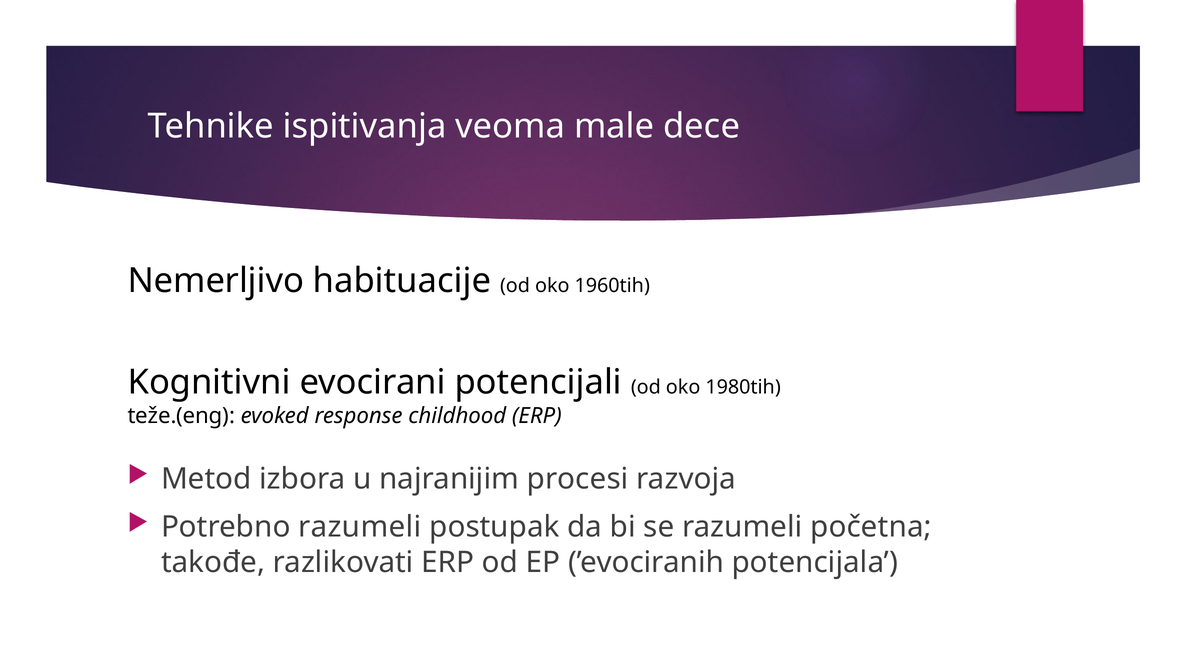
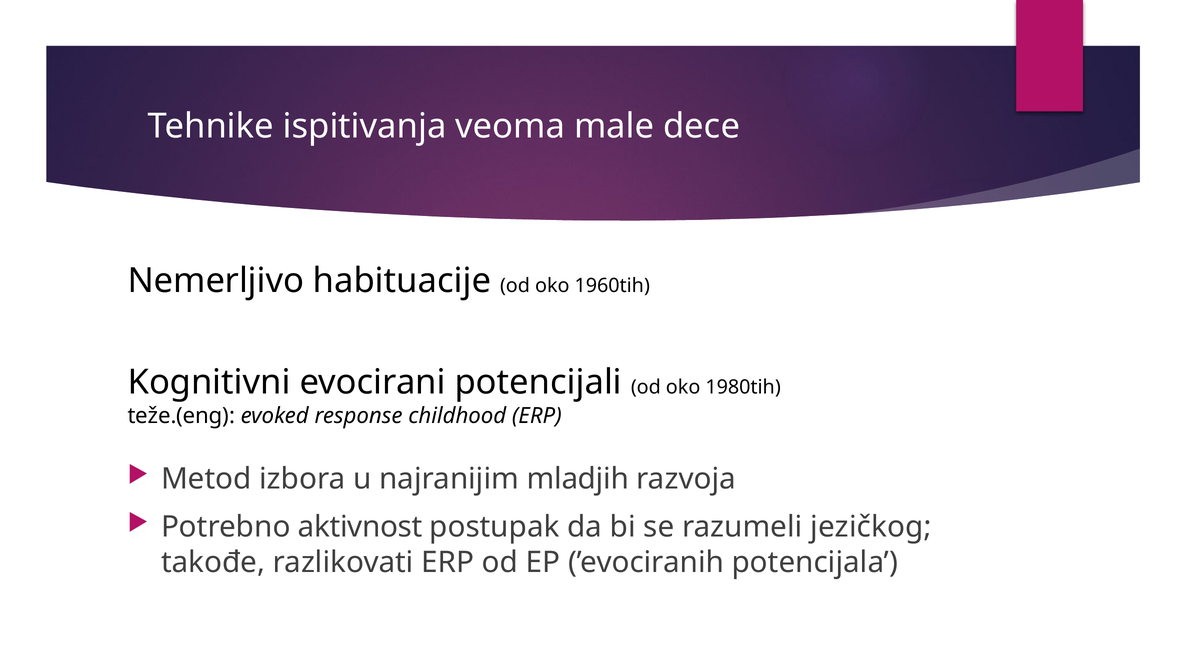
procesi: procesi -> mladjih (578, 479)
Potrebno razumeli: razumeli -> aktivnost (360, 527)
početna: početna -> jezičkog (871, 527)
